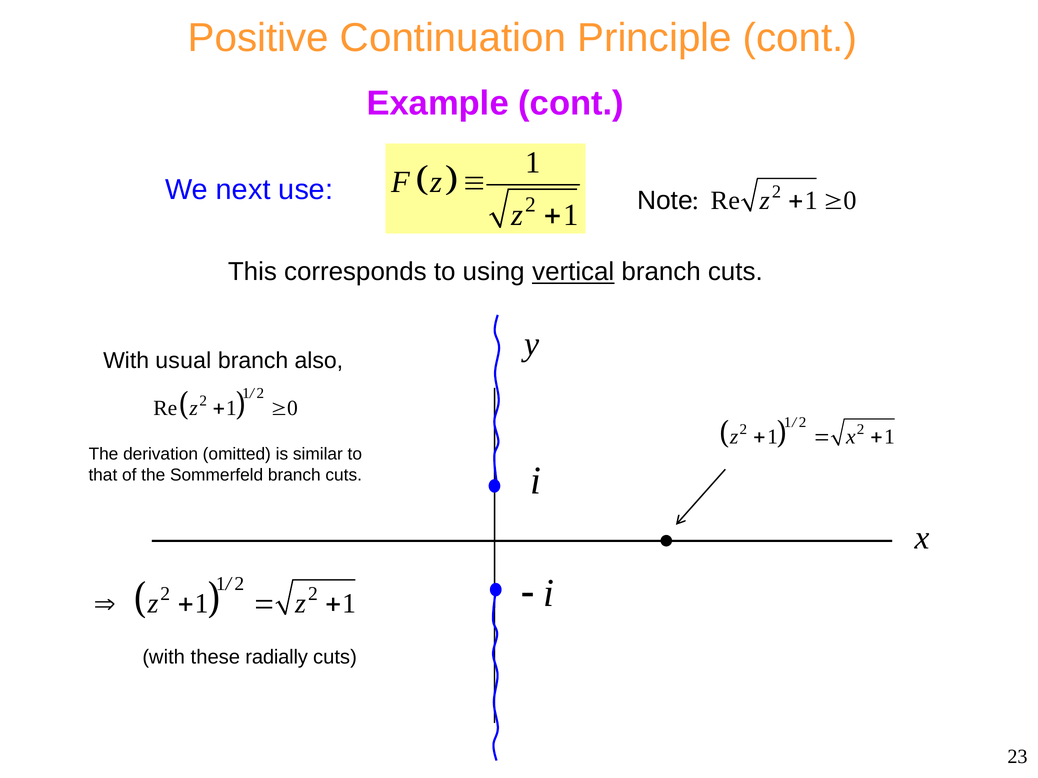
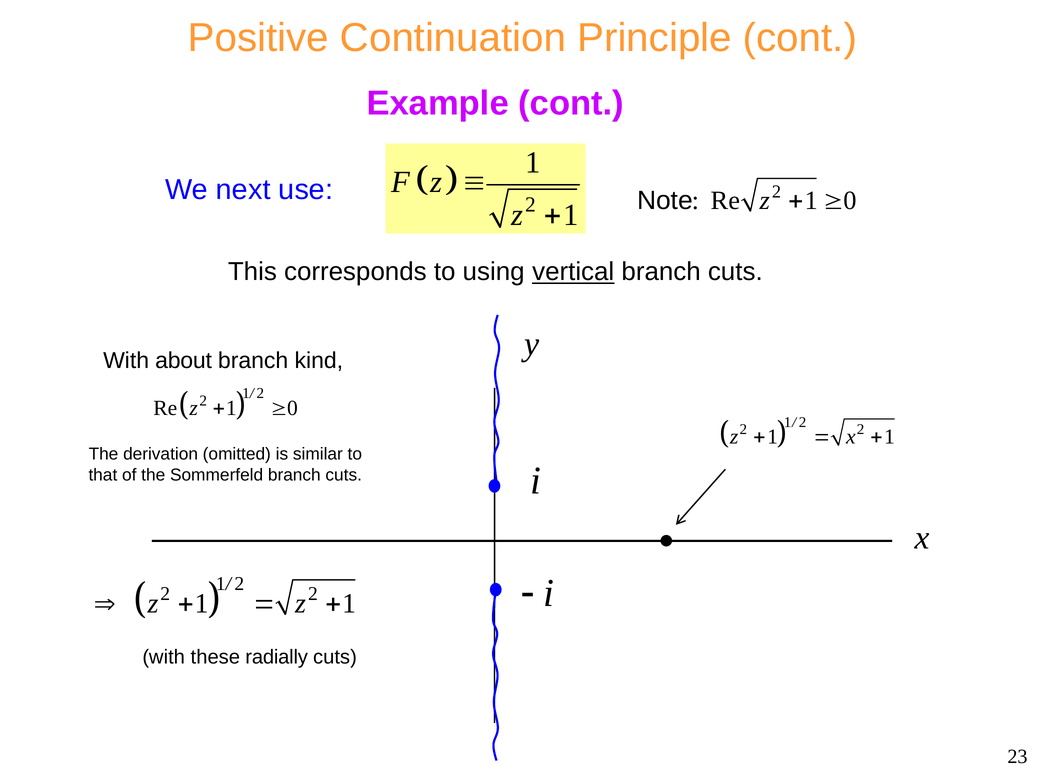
usual: usual -> about (184, 361)
also: also -> kind (319, 361)
